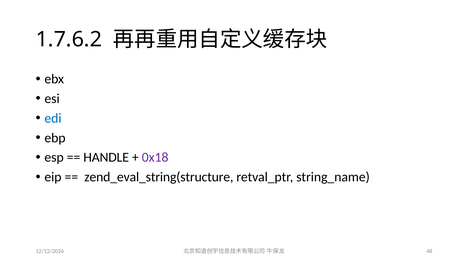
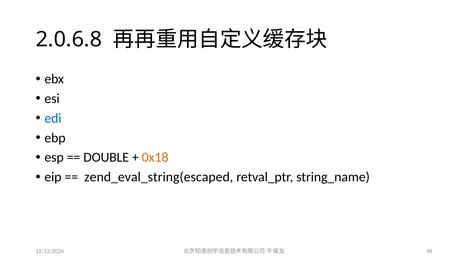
1.7.6.2: 1.7.6.2 -> 2.0.6.8 (69, 39)
HANDLE: HANDLE -> DOUBLE (106, 158)
0x18 colour: purple -> orange (155, 158)
zend_eval_string(structure: zend_eval_string(structure -> zend_eval_string(escaped (159, 177)
